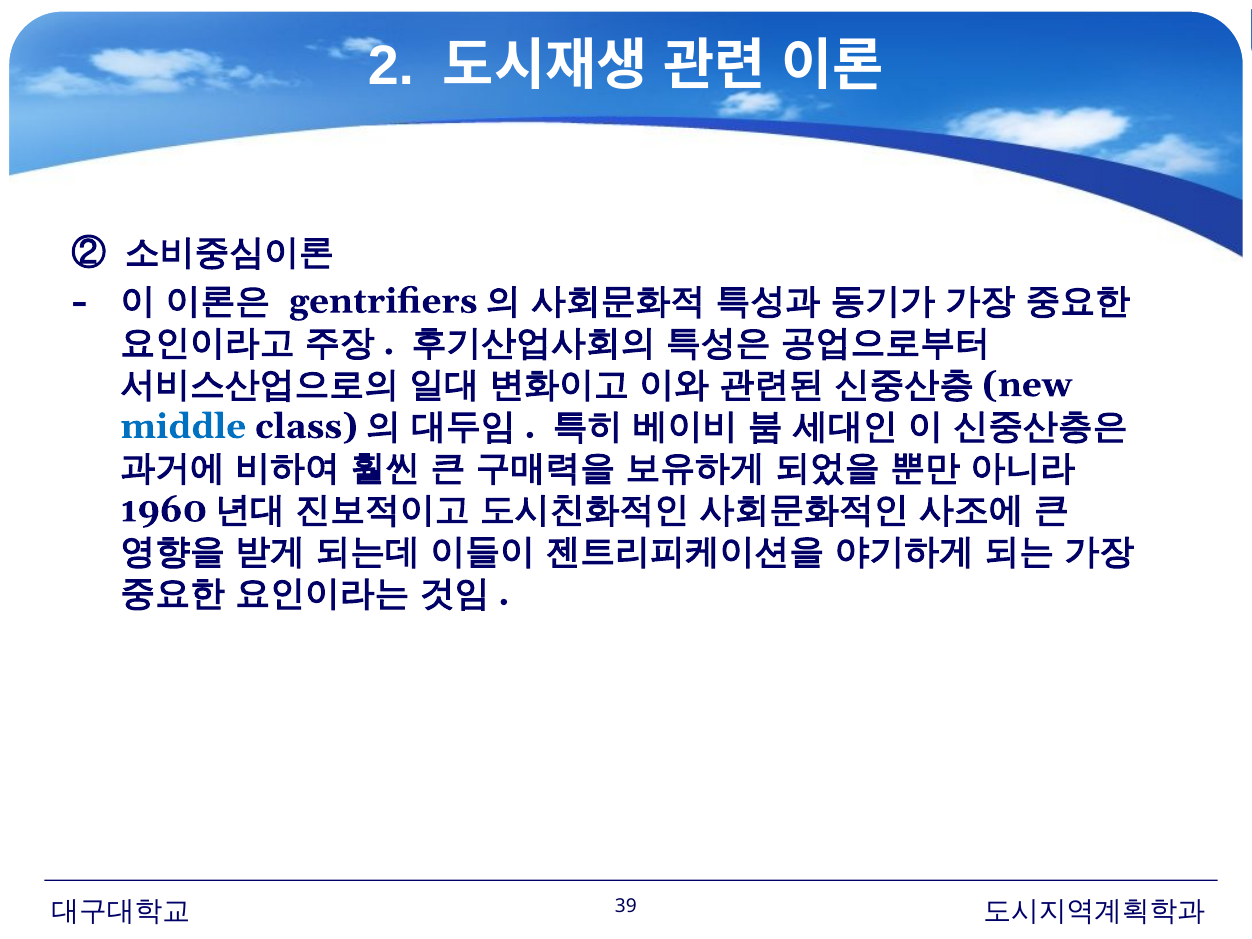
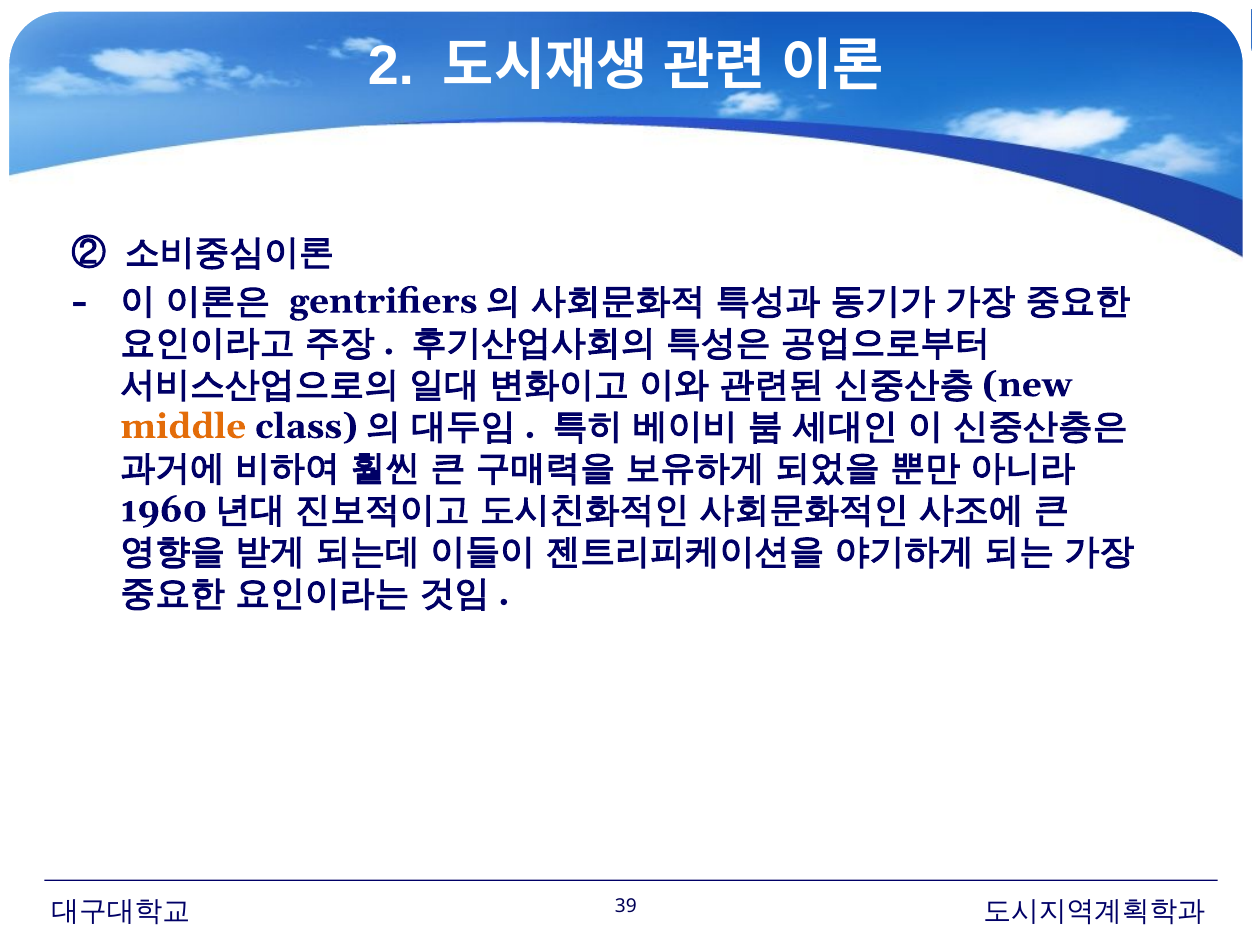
middle colour: blue -> orange (183, 426)
